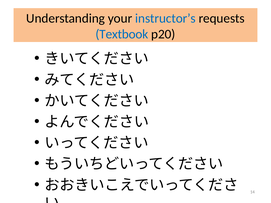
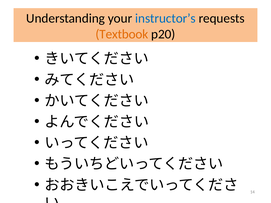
Textbook colour: blue -> orange (122, 34)
